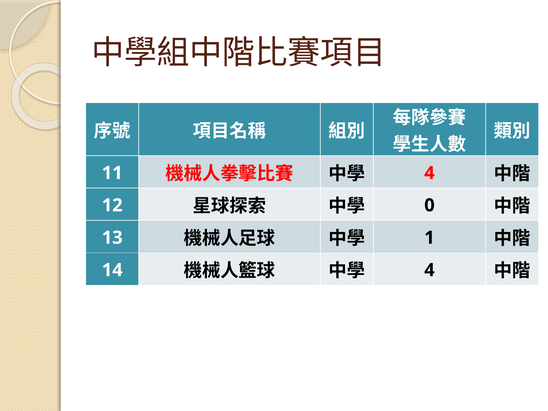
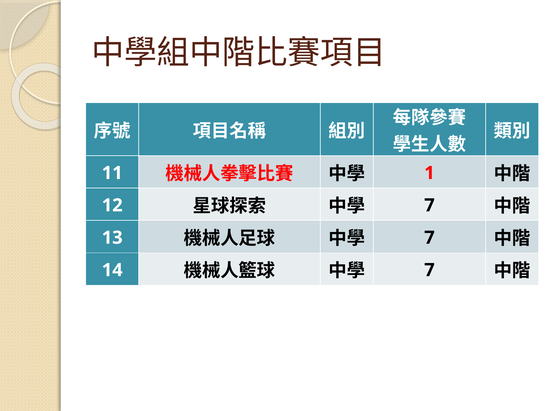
4: 4 -> 1 (429, 173)
0: 0 -> 7 (429, 205)
1: 1 -> 7 (429, 238)
4: 4 -> 7 (429, 270)
